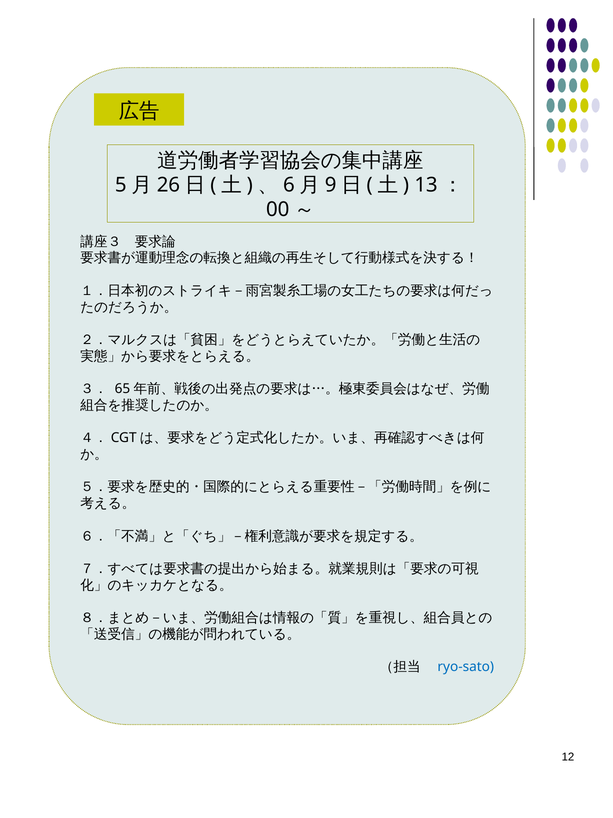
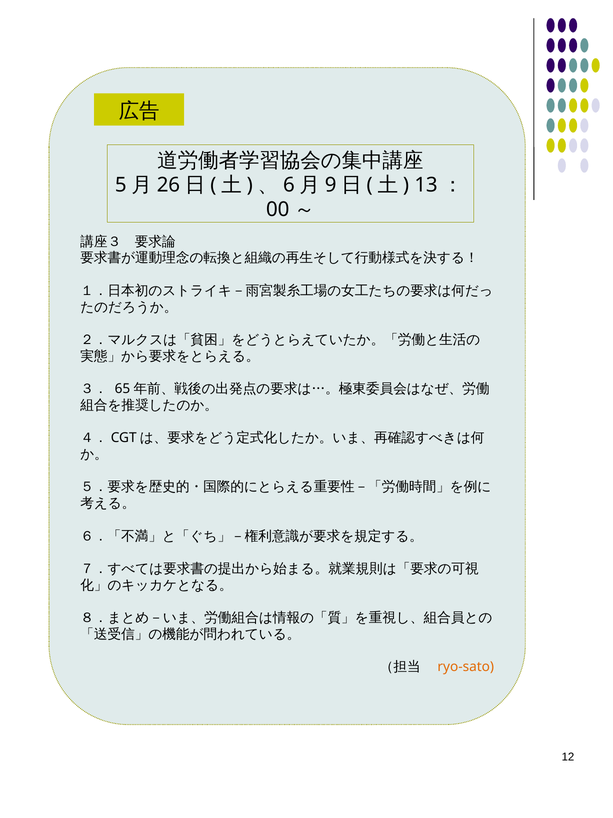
ryo-sato colour: blue -> orange (466, 666)
